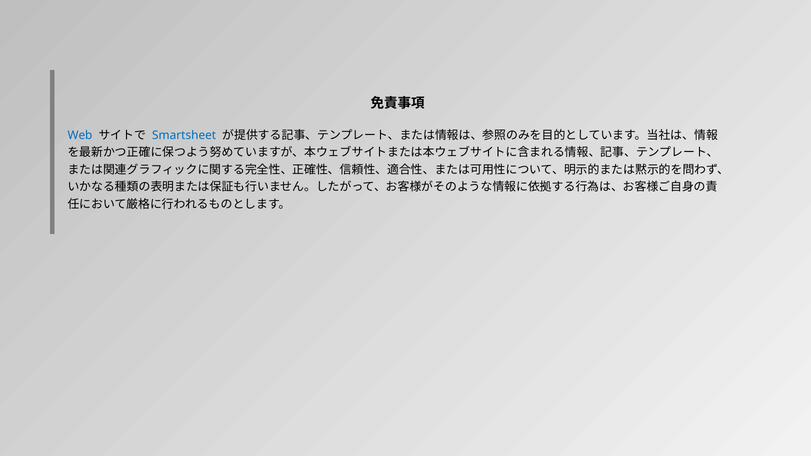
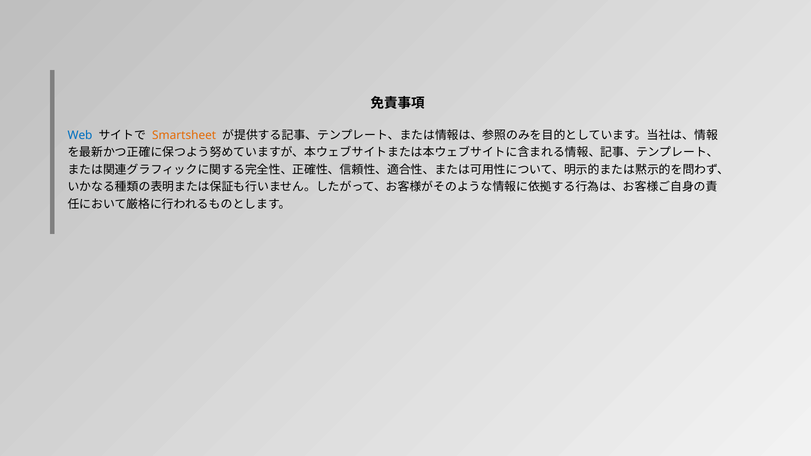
Smartsheet colour: blue -> orange (184, 135)
